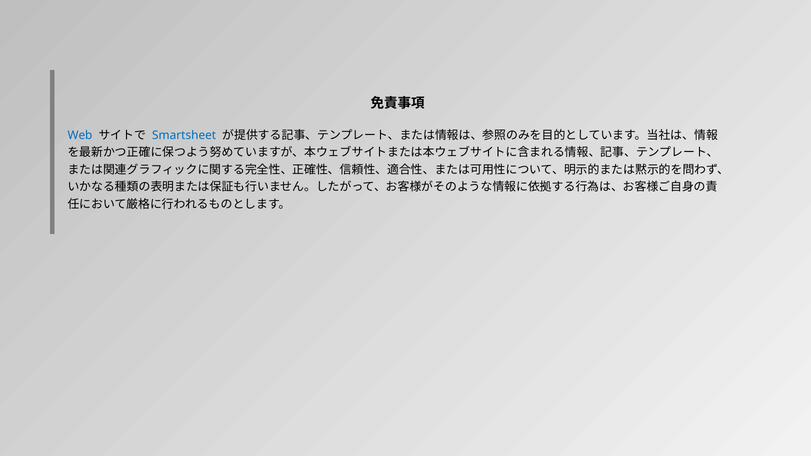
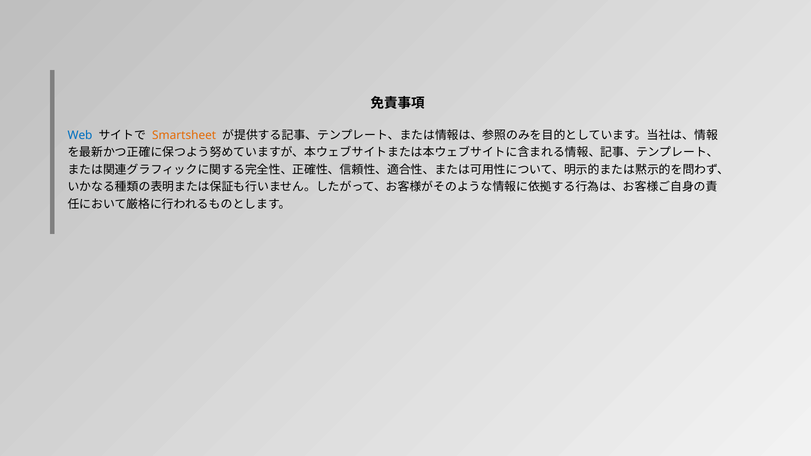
Smartsheet colour: blue -> orange (184, 135)
